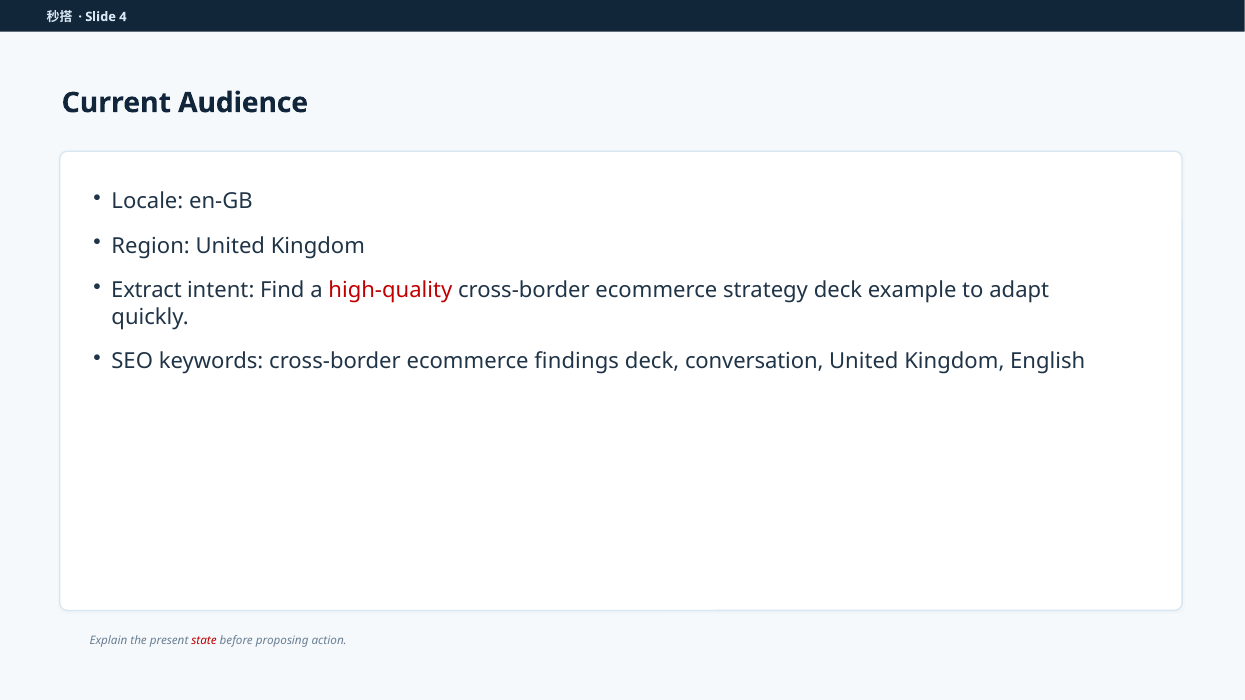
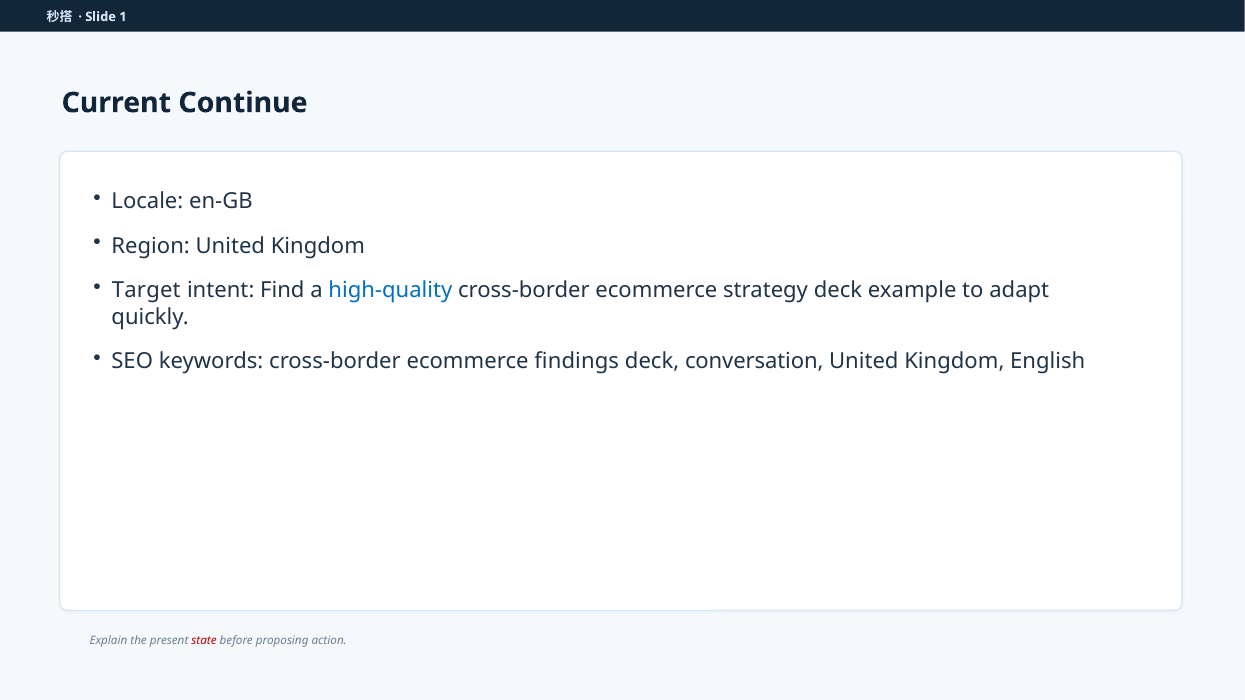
4: 4 -> 1 (123, 17)
Audience: Audience -> Continue (243, 103)
Extract: Extract -> Target (146, 291)
high-quality colour: red -> blue (390, 291)
